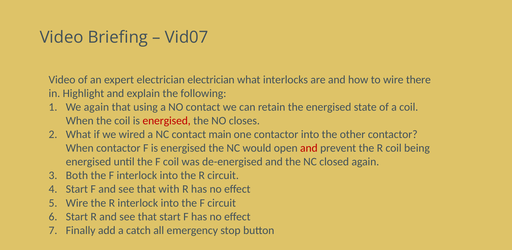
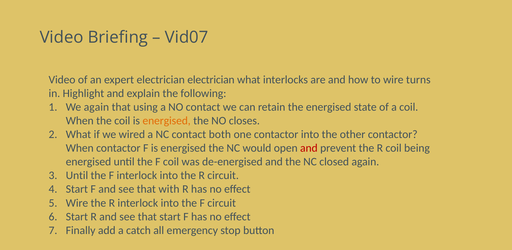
there: there -> turns (418, 80)
energised colour: red -> orange (167, 121)
main: main -> both (220, 135)
Both: Both -> Until (77, 176)
